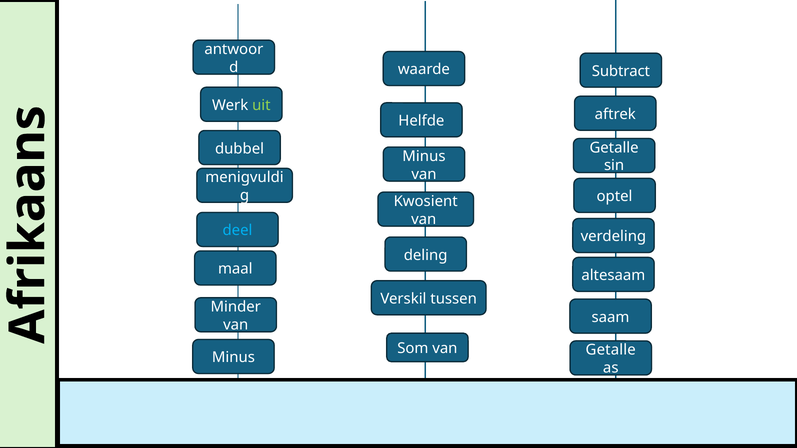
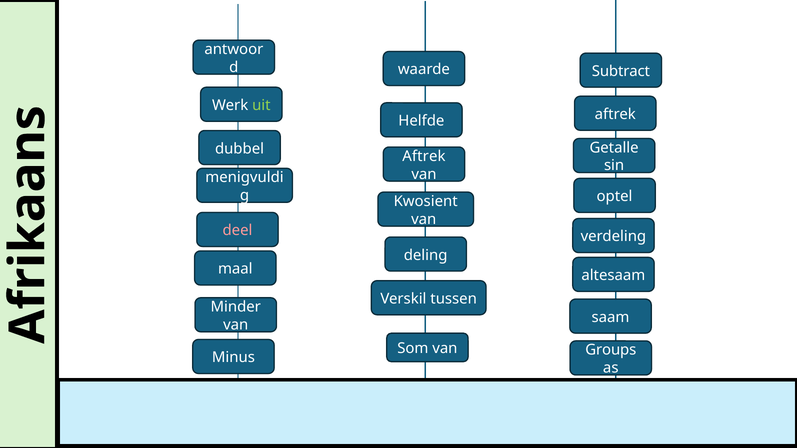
Minus: Minus -> Aftrek (424, 156)
deel colour: light blue -> pink (237, 231)
Getalle: Getalle -> Groups (611, 350)
